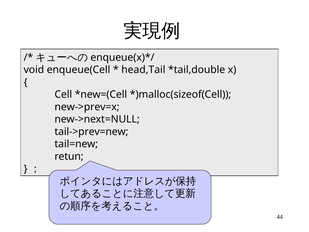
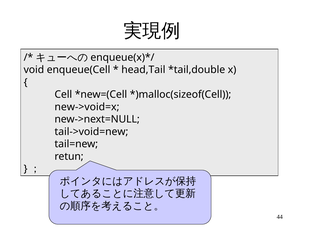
new->prev=x: new->prev=x -> new->void=x (87, 107)
tail->prev=new: tail->prev=new -> tail->void=new (91, 132)
